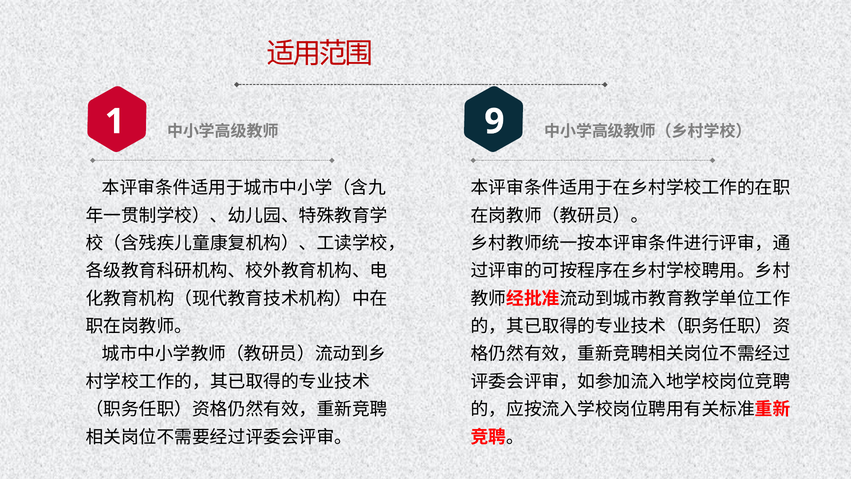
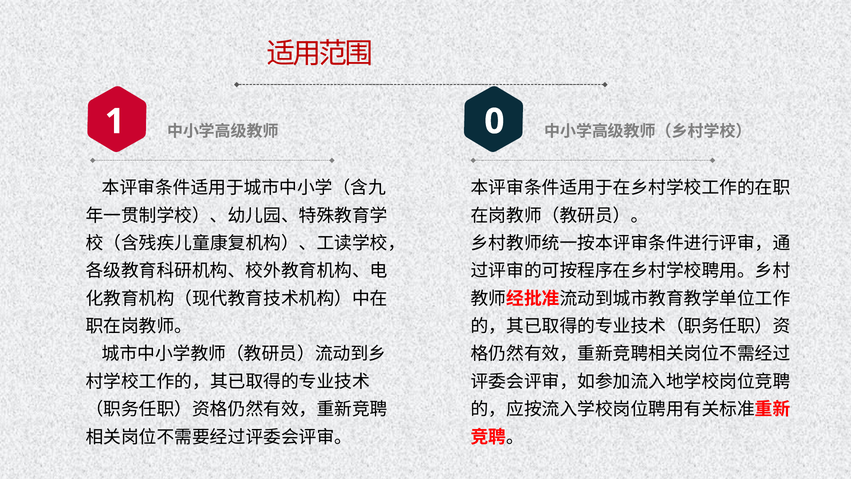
9: 9 -> 0 (494, 121)
